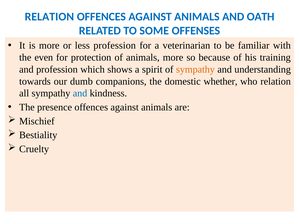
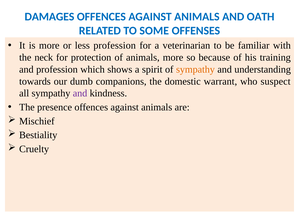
RELATION: RELATION -> DAMAGES (49, 17)
even: even -> neck (44, 58)
whether: whether -> warrant (220, 81)
who relation: relation -> suspect (276, 81)
and colour: blue -> purple (80, 93)
